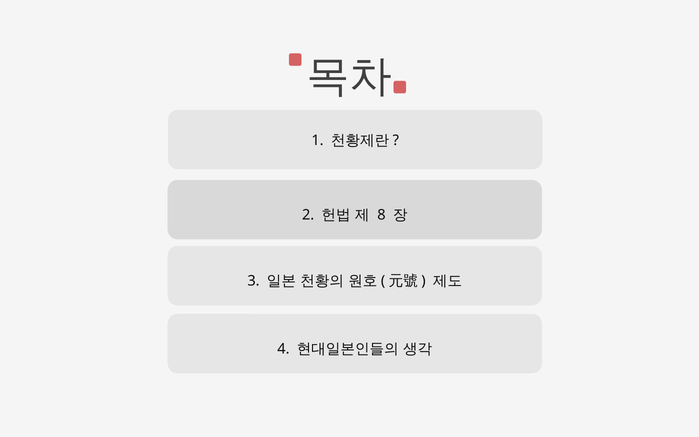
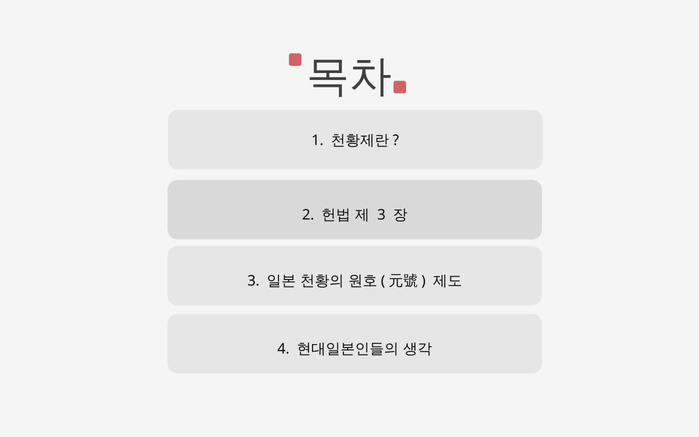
8: 8 -> 3 (381, 215)
